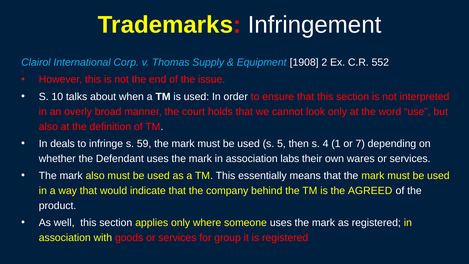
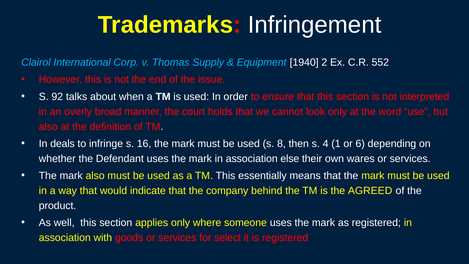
1908: 1908 -> 1940 (304, 62)
10: 10 -> 92 (57, 97)
59: 59 -> 16 (144, 144)
5: 5 -> 8 (281, 144)
7: 7 -> 6 (360, 144)
labs: labs -> else (290, 159)
group: group -> select (228, 238)
